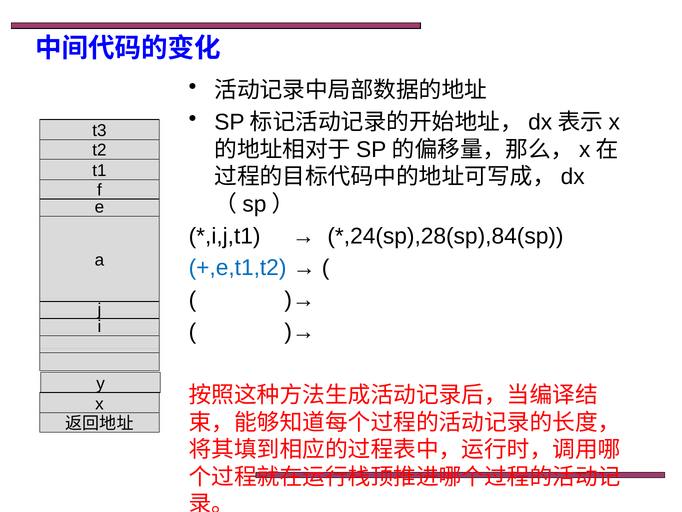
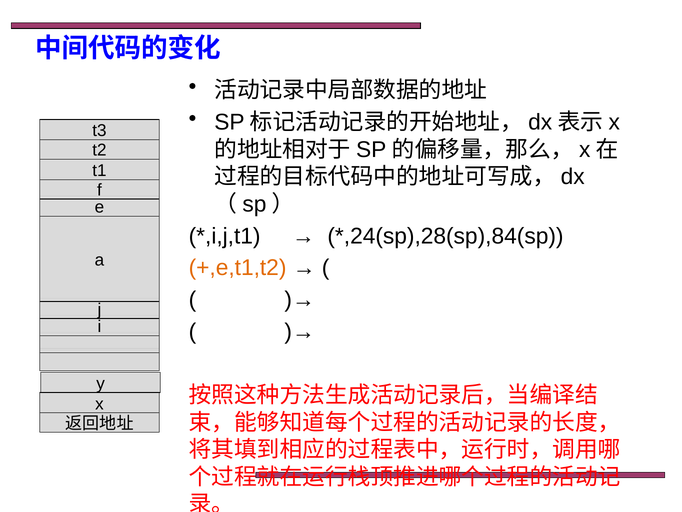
+,e,t1,t2 colour: blue -> orange (238, 268)
